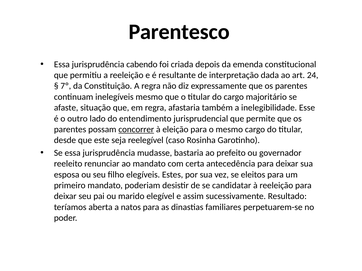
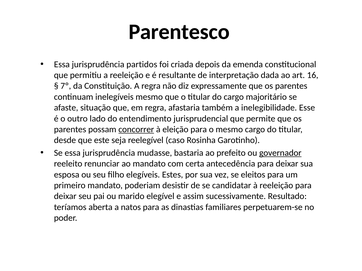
cabendo: cabendo -> partidos (142, 64)
24: 24 -> 16 (313, 75)
governador underline: none -> present (280, 153)
